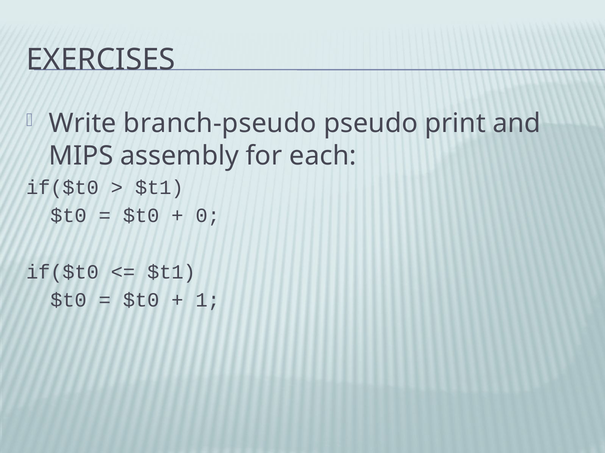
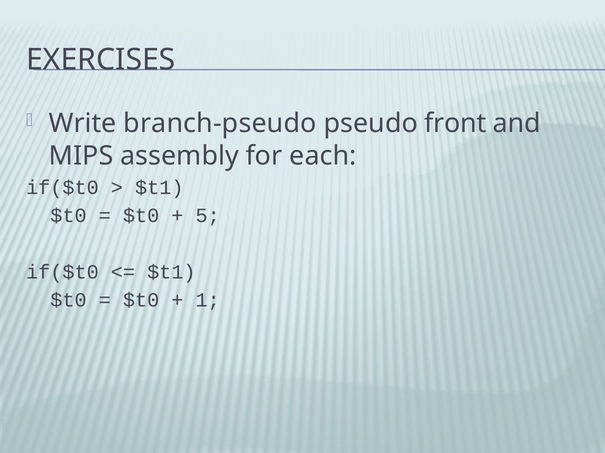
print: print -> front (455, 124)
0: 0 -> 5 (208, 216)
